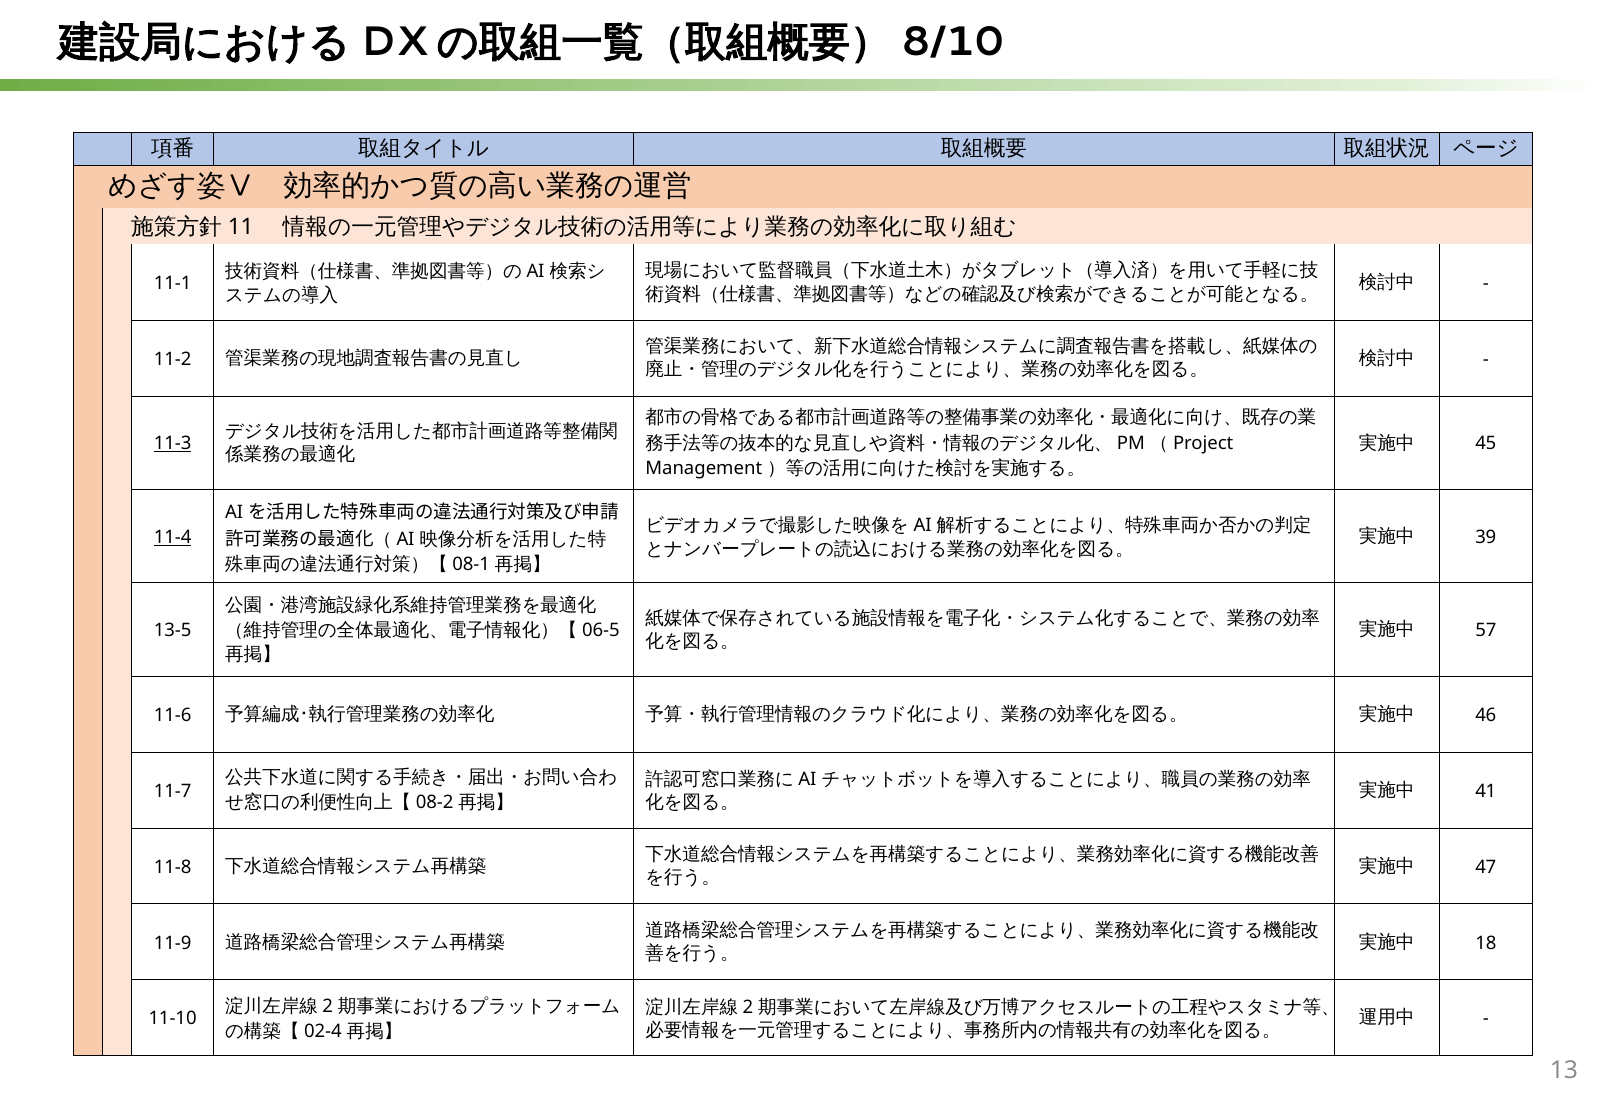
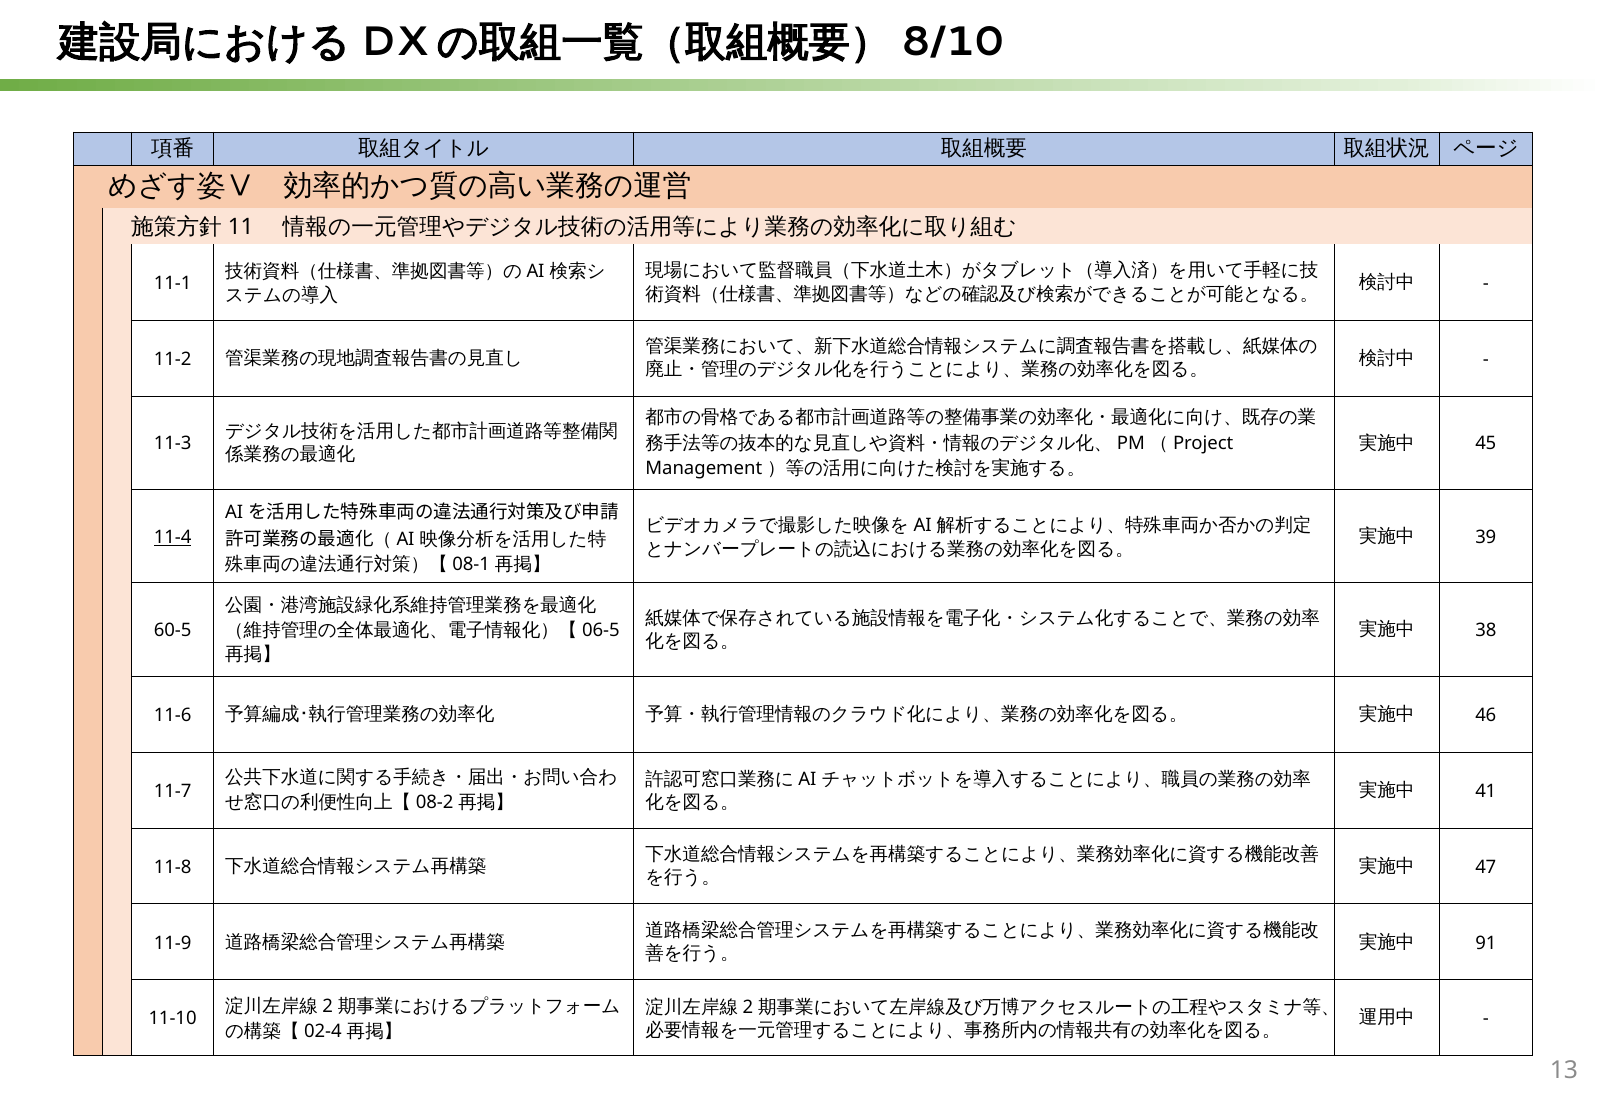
11-3 underline: present -> none (173, 444)
57: 57 -> 38 (1486, 631)
13-5: 13-5 -> 60-5 (173, 631)
18: 18 -> 91 (1486, 943)
